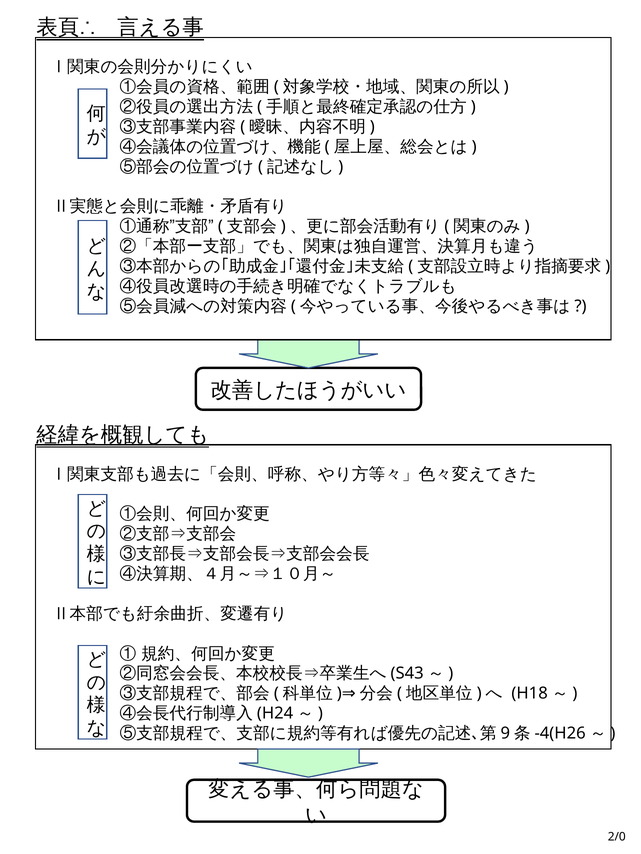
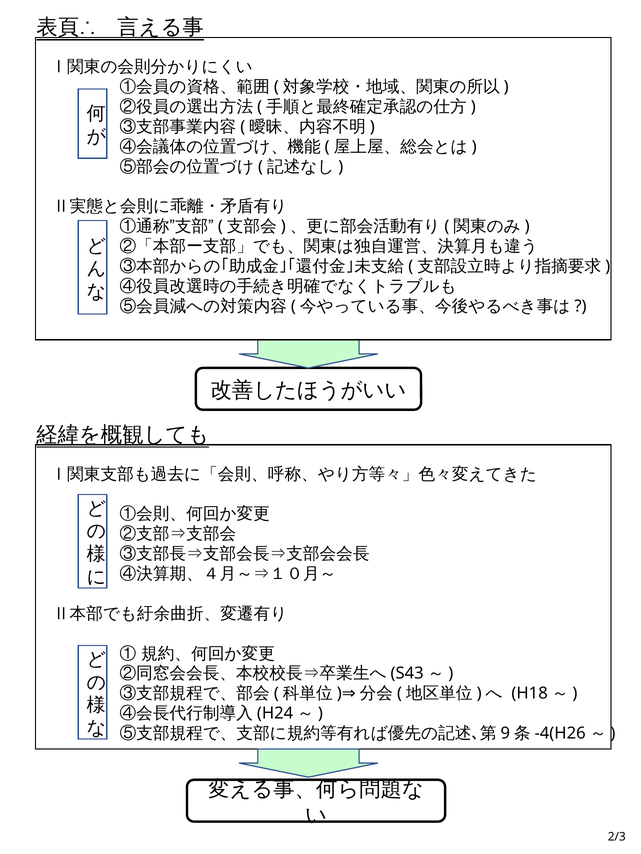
2/0: 2/0 -> 2/3 (617, 837)
